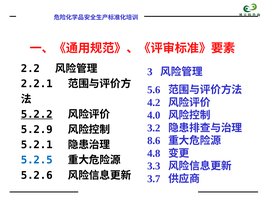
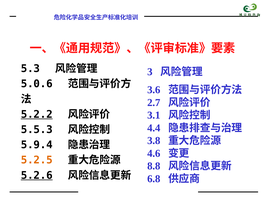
2.2: 2.2 -> 5.3 (30, 69)
2.2.1: 2.2.1 -> 5.0.6 (37, 84)
5.6: 5.6 -> 3.6 (154, 90)
4.2: 4.2 -> 2.7 (154, 103)
4.0: 4.0 -> 3.1 (154, 115)
3.2: 3.2 -> 4.4 (154, 128)
5.2.9: 5.2.9 -> 5.5.3 (37, 130)
8.6: 8.6 -> 3.8 (154, 141)
5.2.1: 5.2.1 -> 5.9.4 (37, 145)
4.8: 4.8 -> 4.6 (154, 153)
5.2.5 colour: blue -> orange (37, 160)
3.3: 3.3 -> 8.8 (154, 166)
5.2.6 underline: none -> present (37, 175)
3.7: 3.7 -> 6.8 (154, 179)
